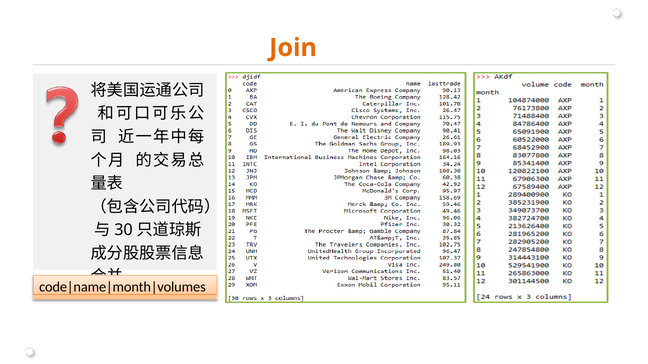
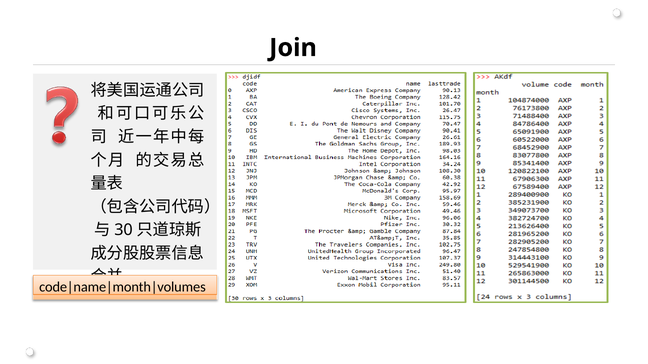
Join colour: orange -> black (293, 48)
